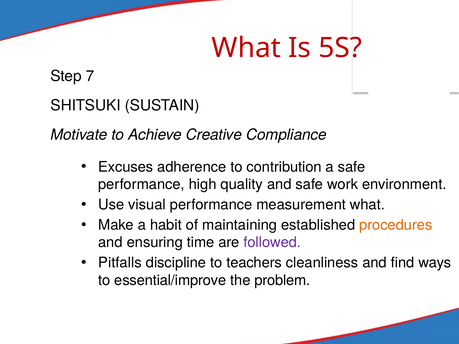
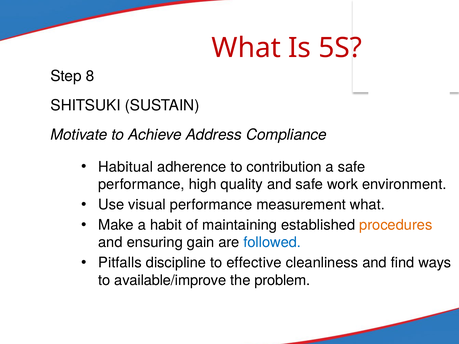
7: 7 -> 8 (90, 76)
Creative: Creative -> Address (214, 135)
Excuses: Excuses -> Habitual (126, 167)
time: time -> gain (201, 243)
followed colour: purple -> blue (272, 243)
teachers: teachers -> effective (254, 263)
essential/improve: essential/improve -> available/improve (170, 280)
